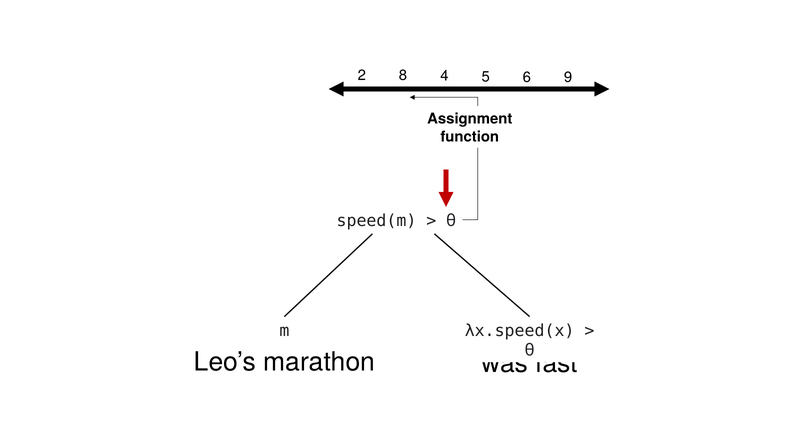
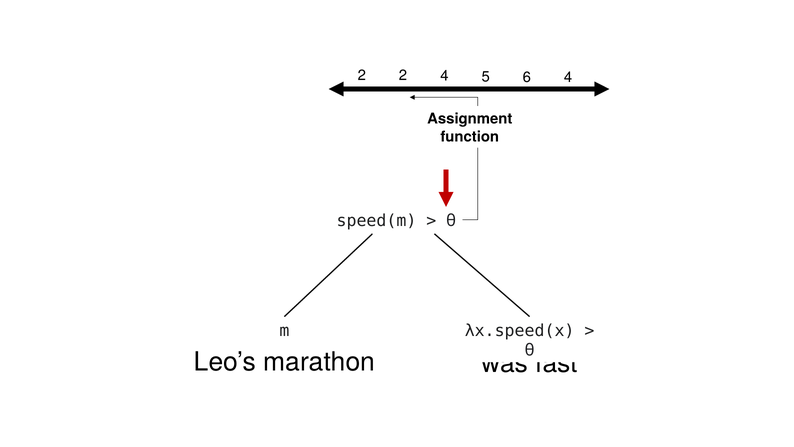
2 8: 8 -> 2 (403, 75)
6 9: 9 -> 4 (568, 77)
